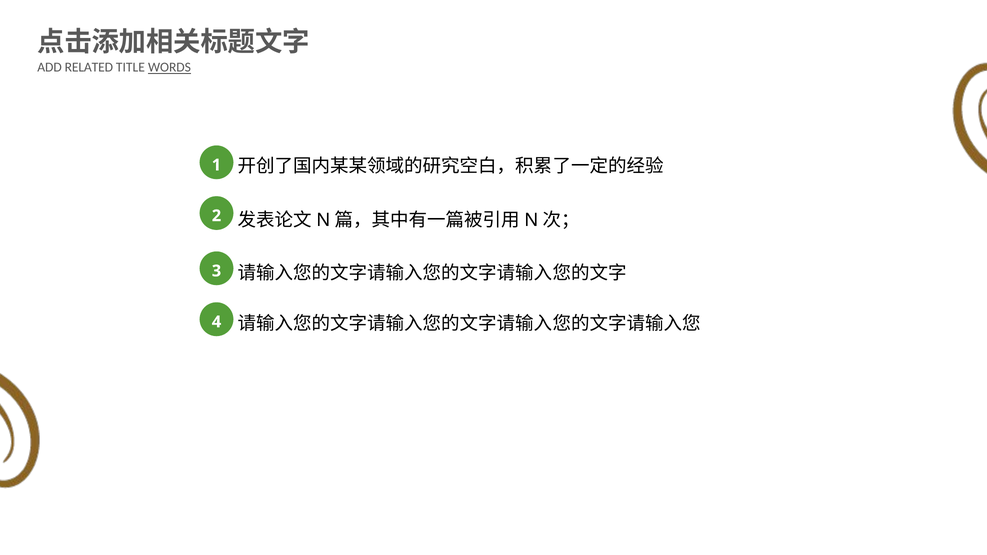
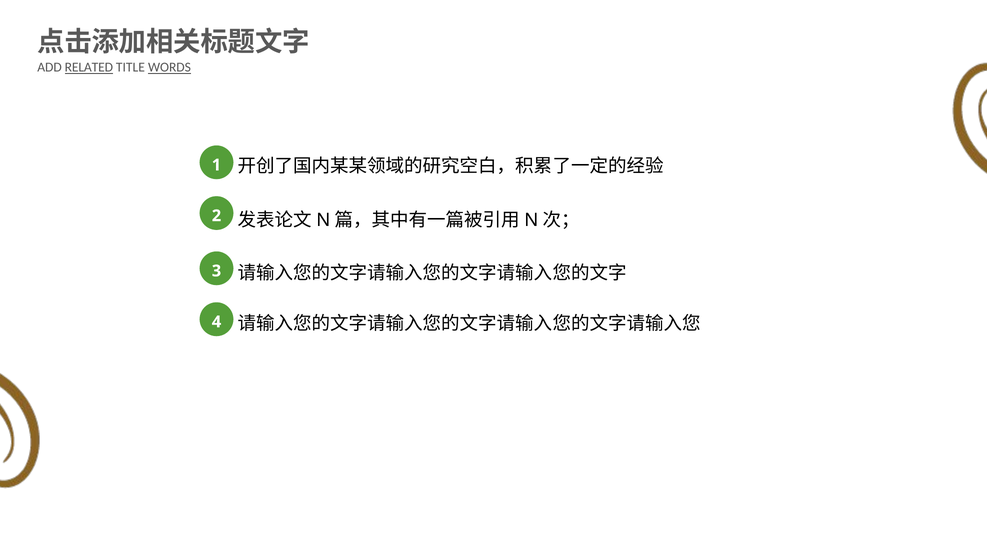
RELATED underline: none -> present (89, 68)
